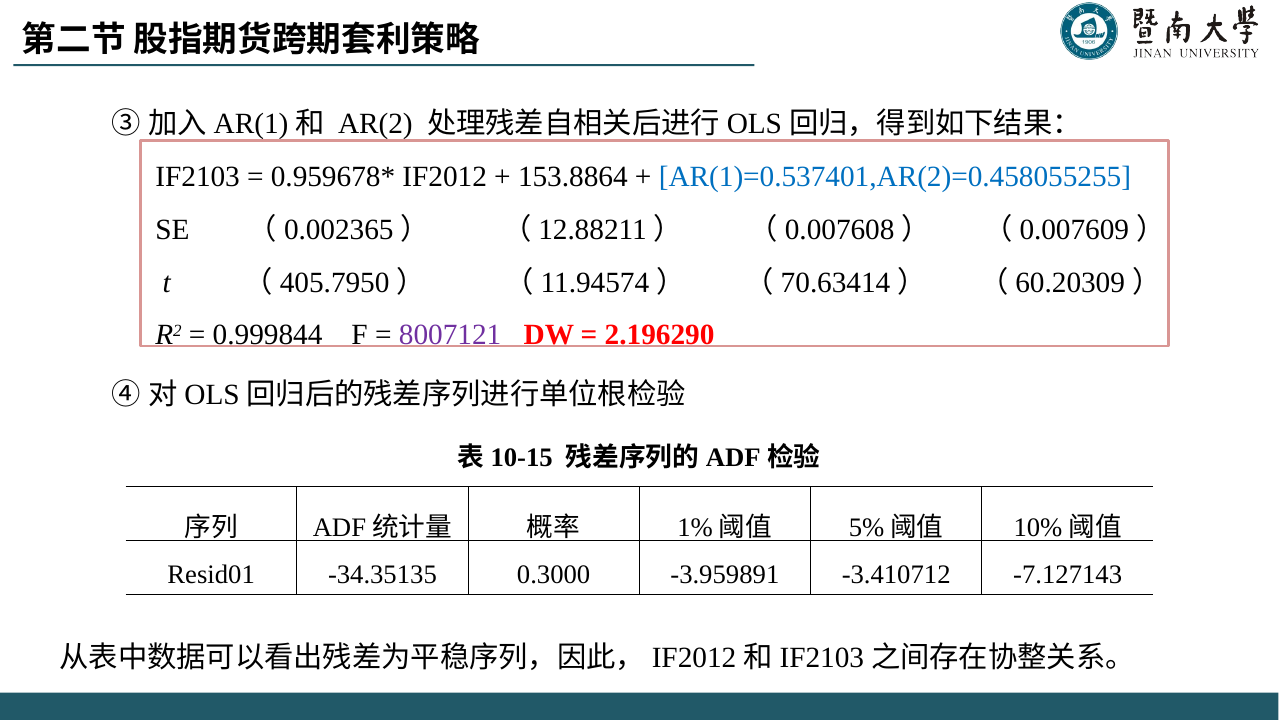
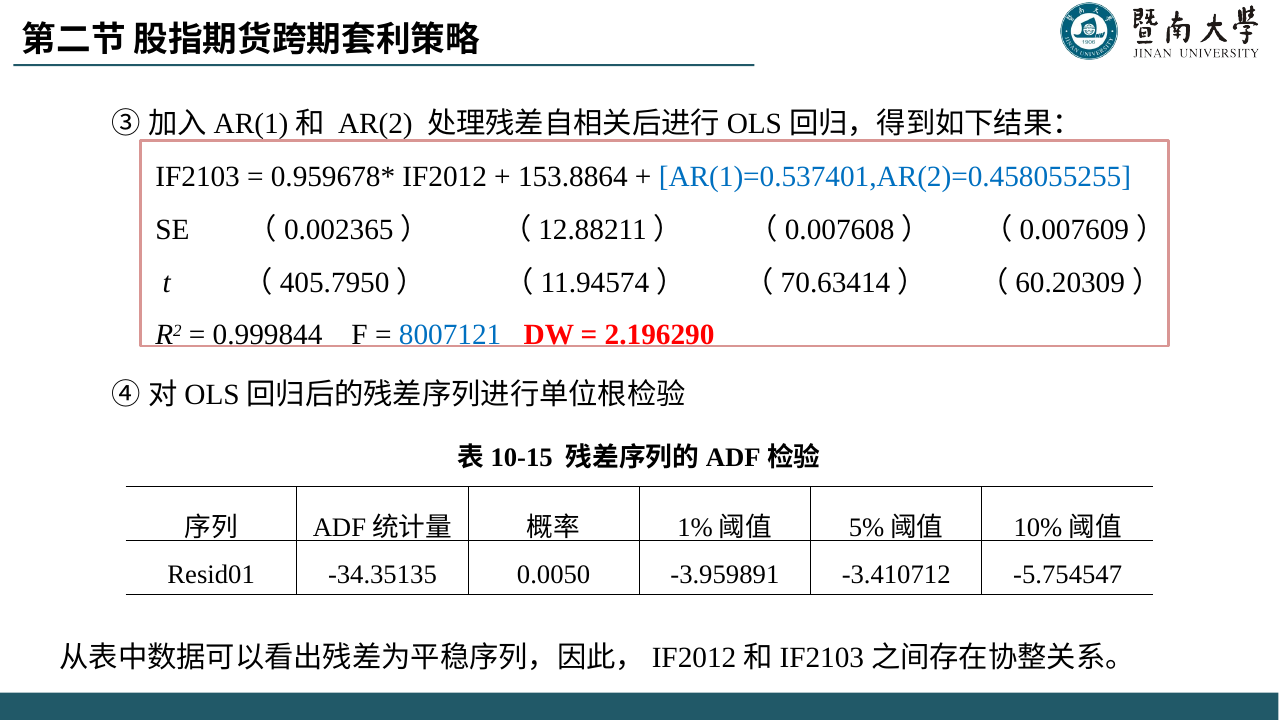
8007121 colour: purple -> blue (450, 335)
0.3000: 0.3000 -> 0.0050 (554, 575)
-7.127143: -7.127143 -> -5.754547 (1068, 575)
